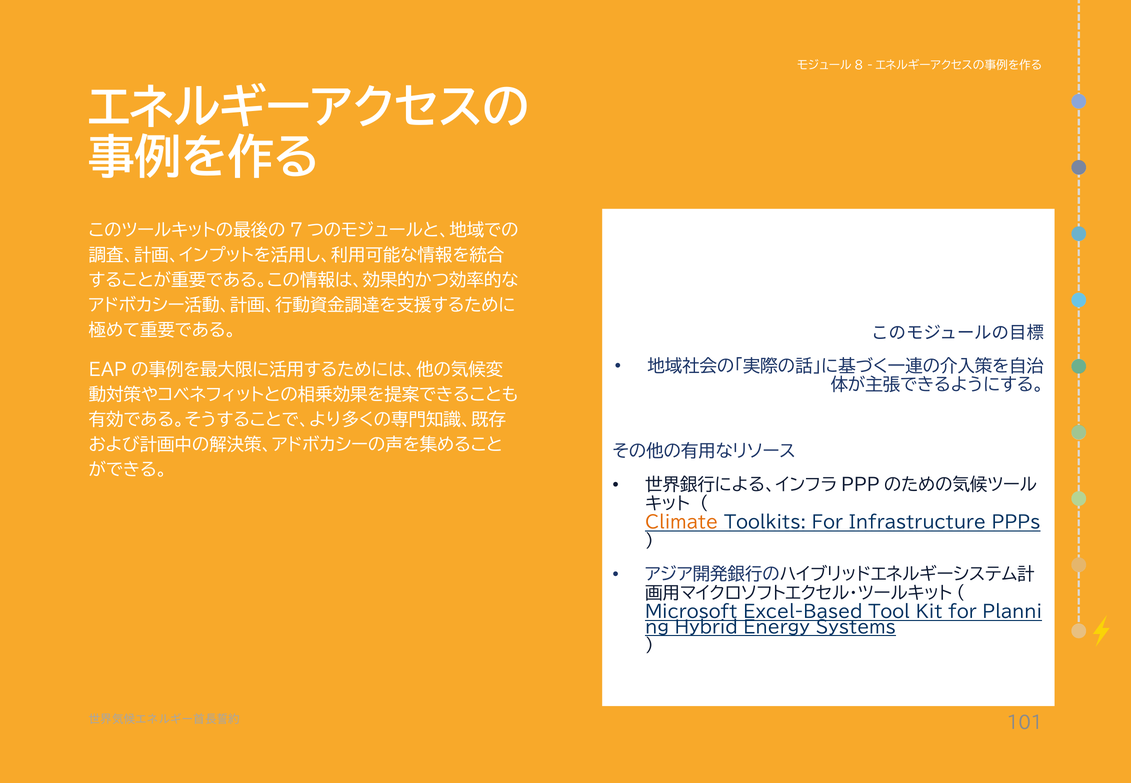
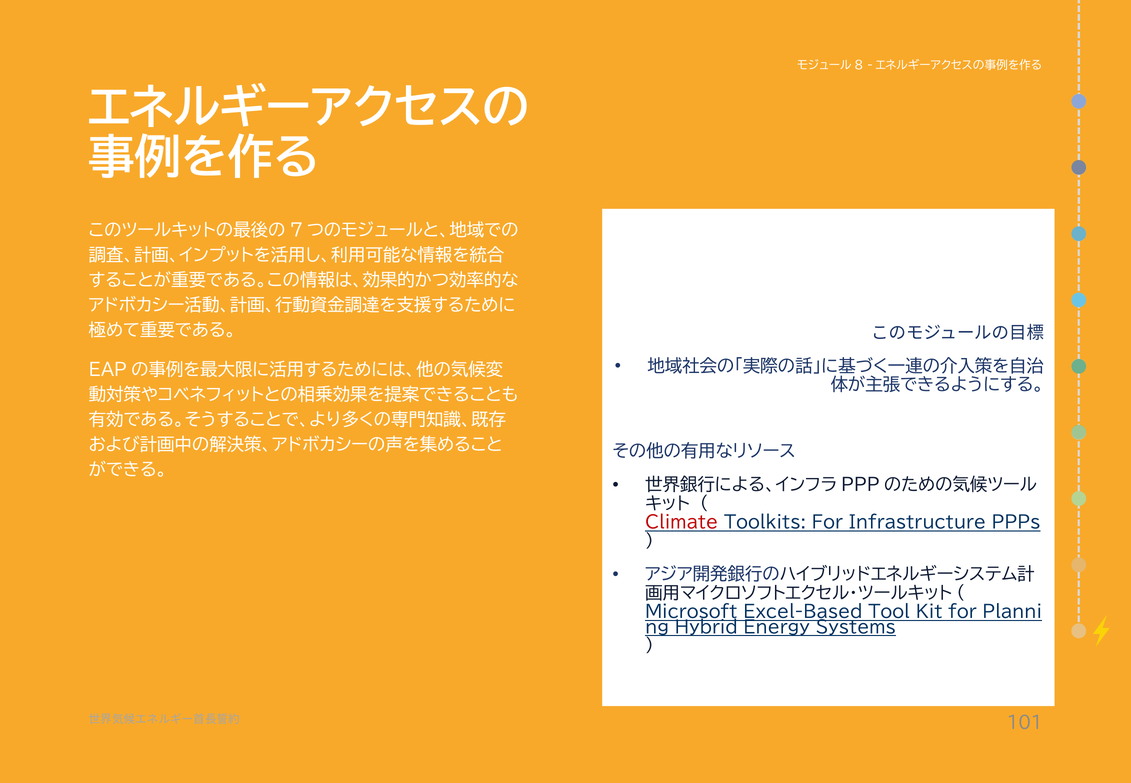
Climate colour: orange -> red (682, 523)
